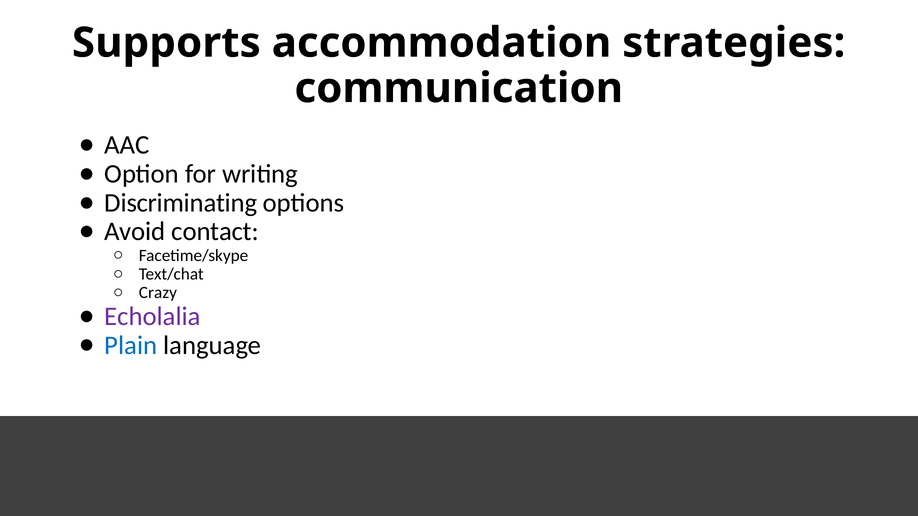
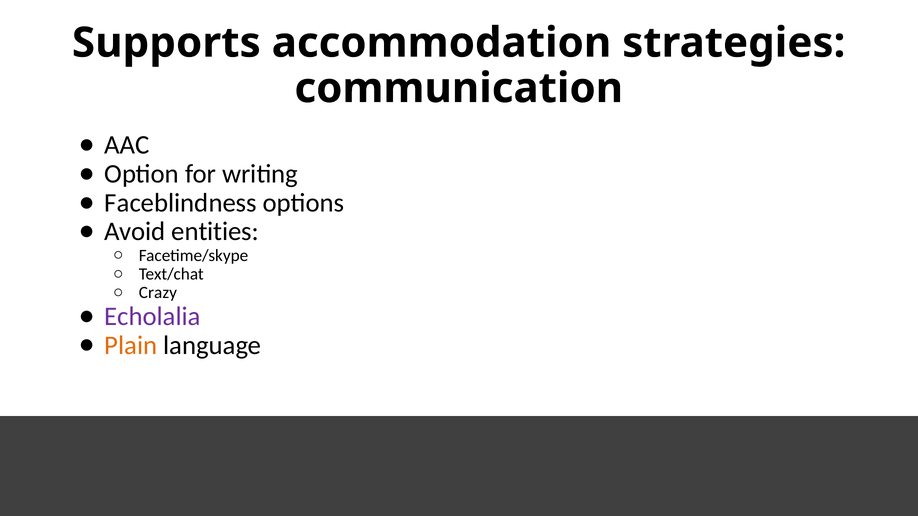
Discriminating: Discriminating -> Faceblindness (181, 203)
contact: contact -> entities (215, 232)
Plain colour: blue -> orange (131, 345)
